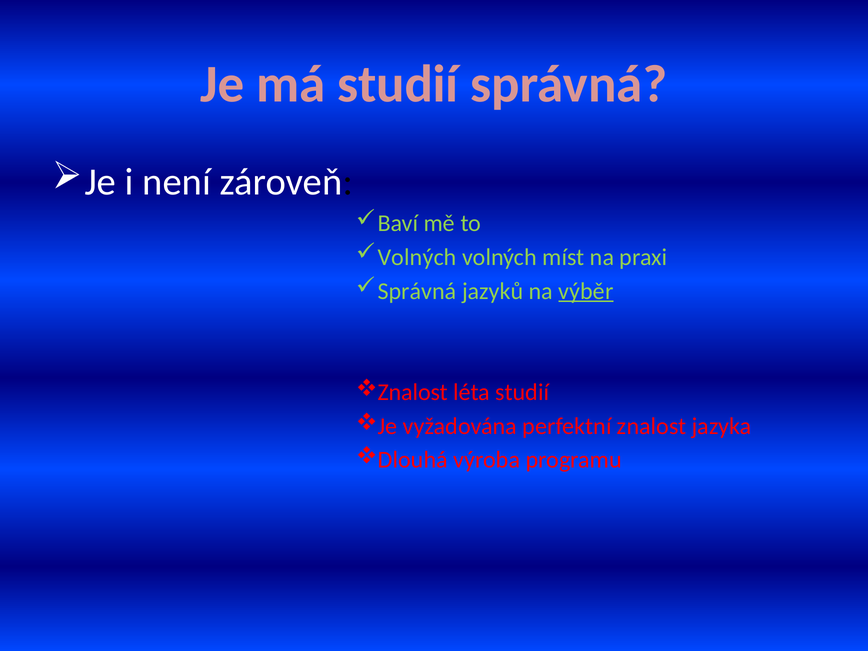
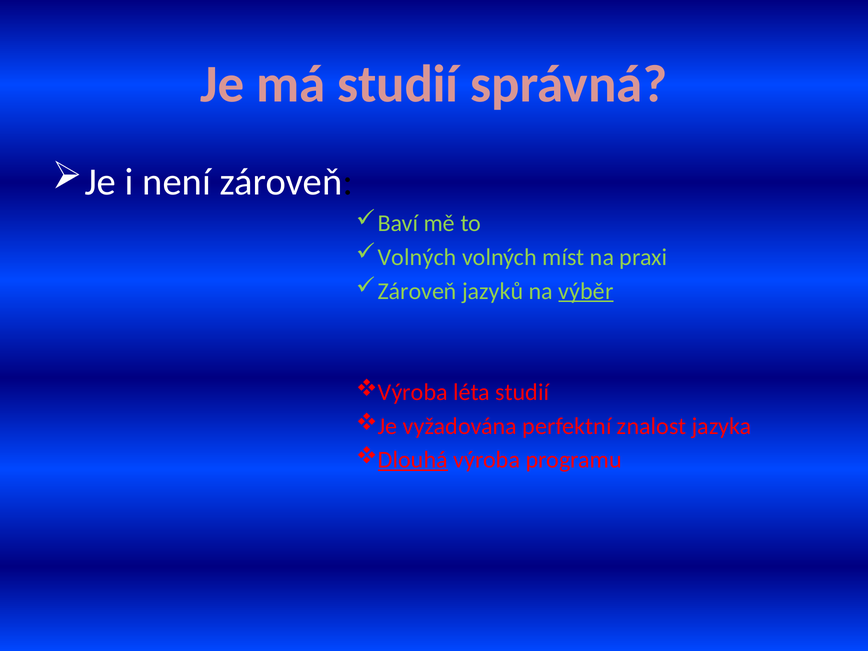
Správná: Správná -> Zároveň (417, 291)
Znalost: Znalost -> Výroba (413, 392)
Dlouhá underline: none -> present (413, 460)
